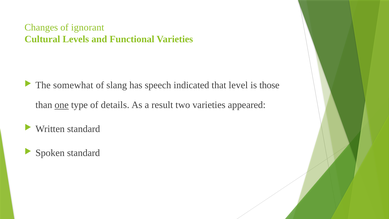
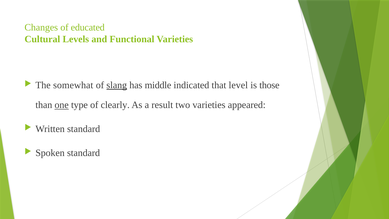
ignorant: ignorant -> educated (88, 27)
slang underline: none -> present (117, 85)
speech: speech -> middle (158, 85)
details: details -> clearly (115, 105)
